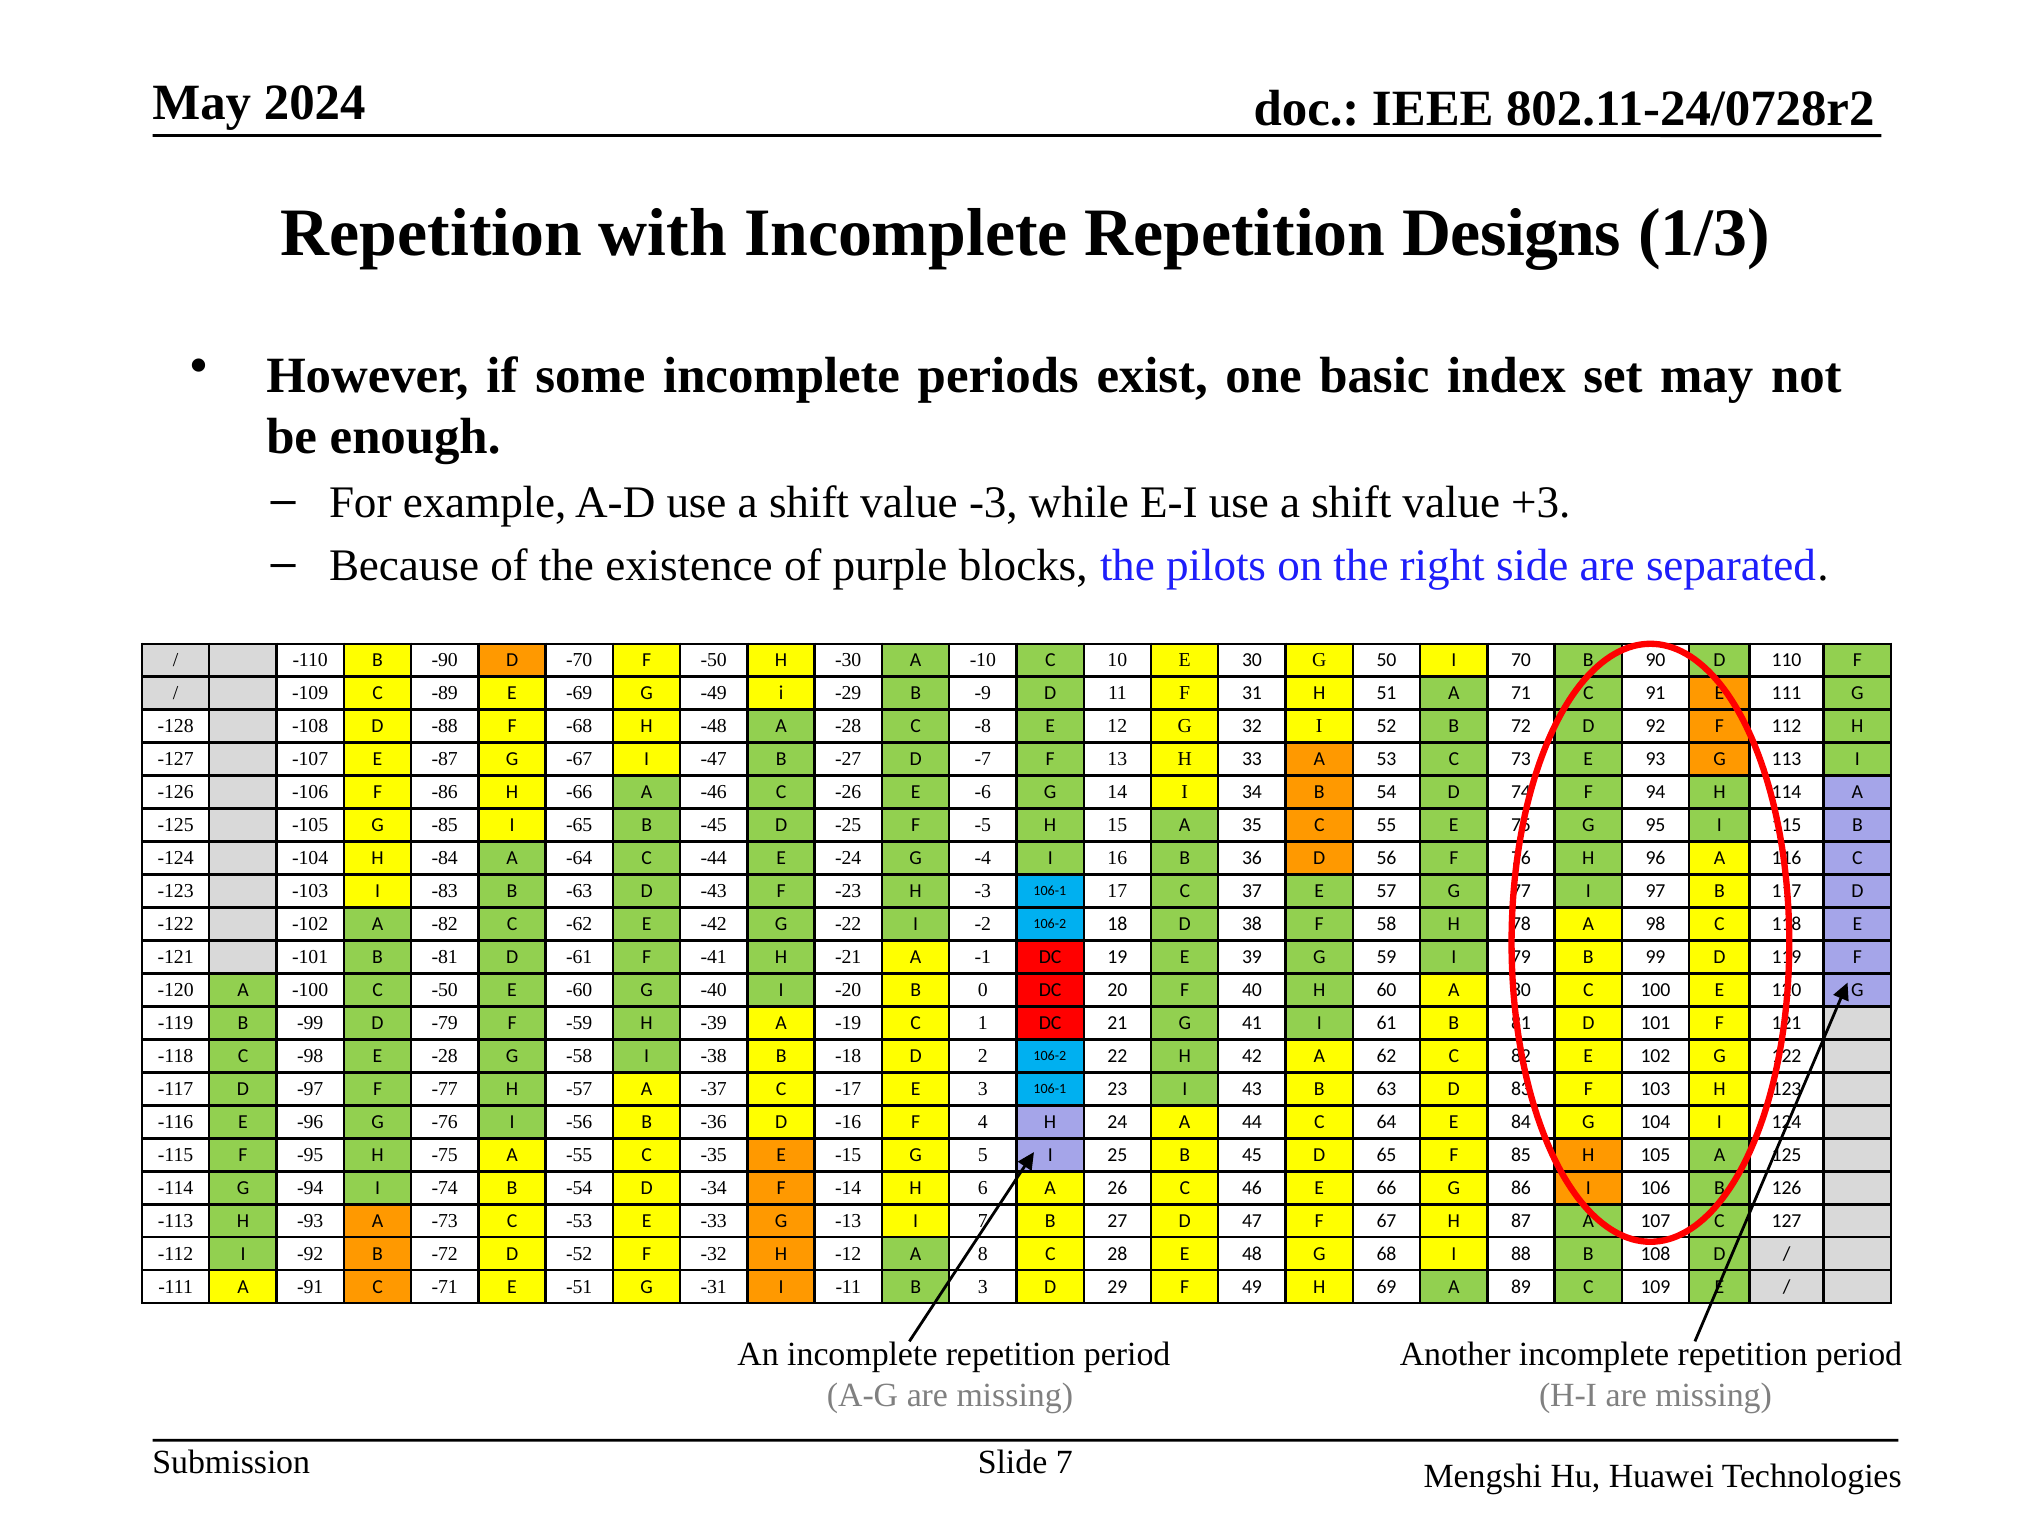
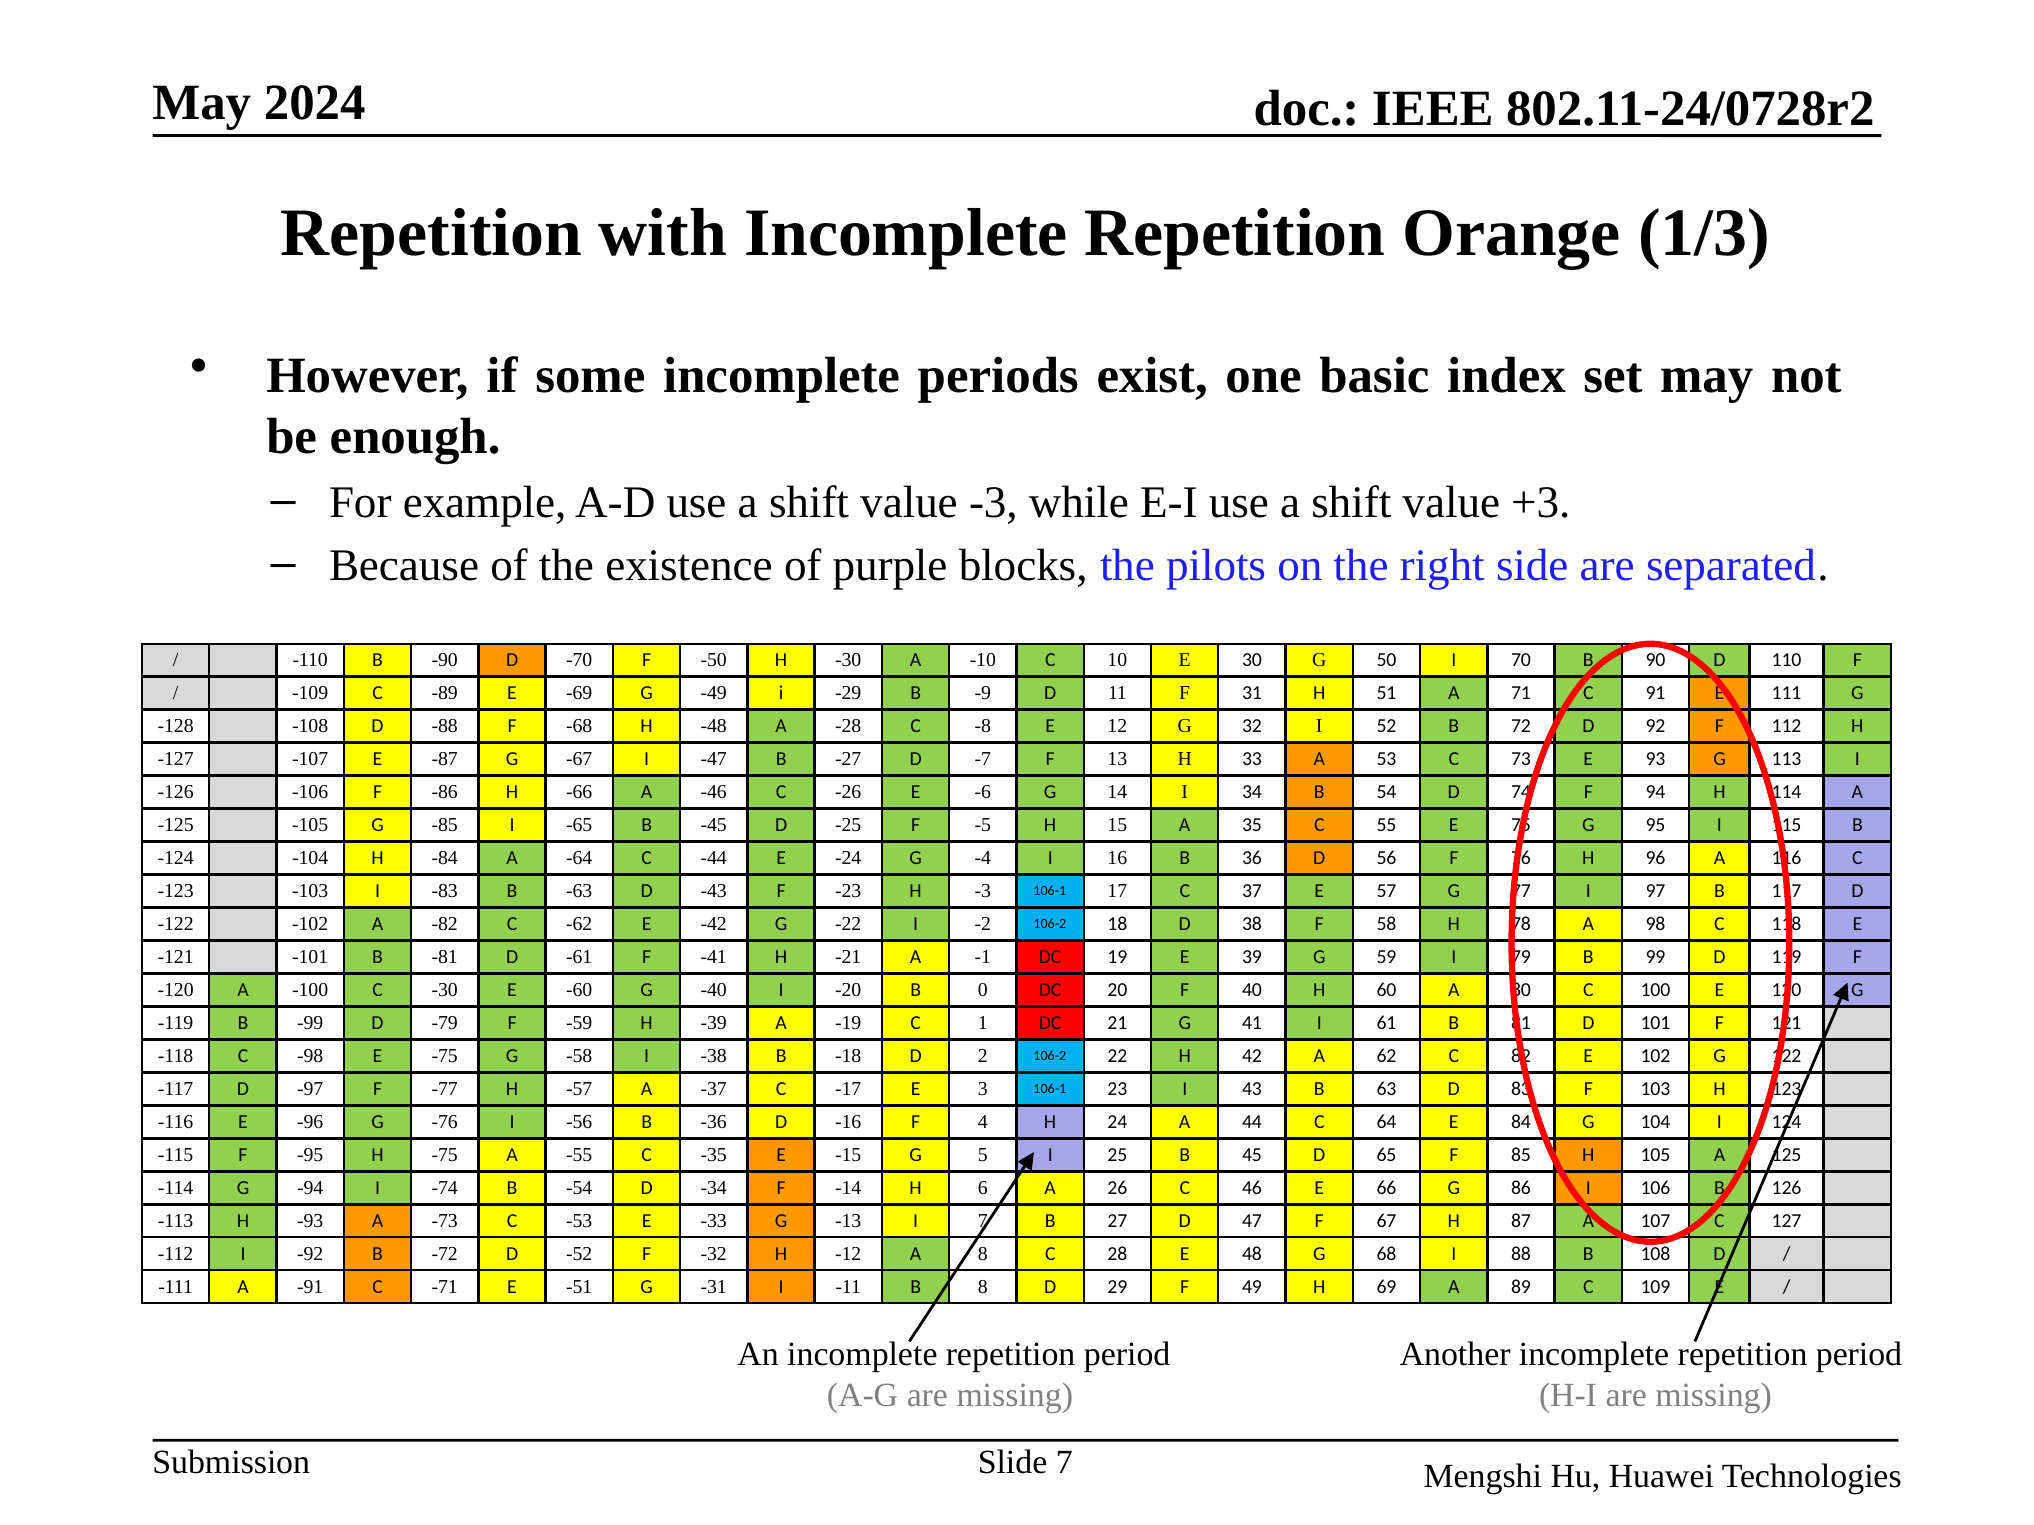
Designs: Designs -> Orange (1512, 234)
C -50: -50 -> -30 (445, 990)
E -28: -28 -> -75 (445, 1056)
B 3: 3 -> 8 (983, 1287)
